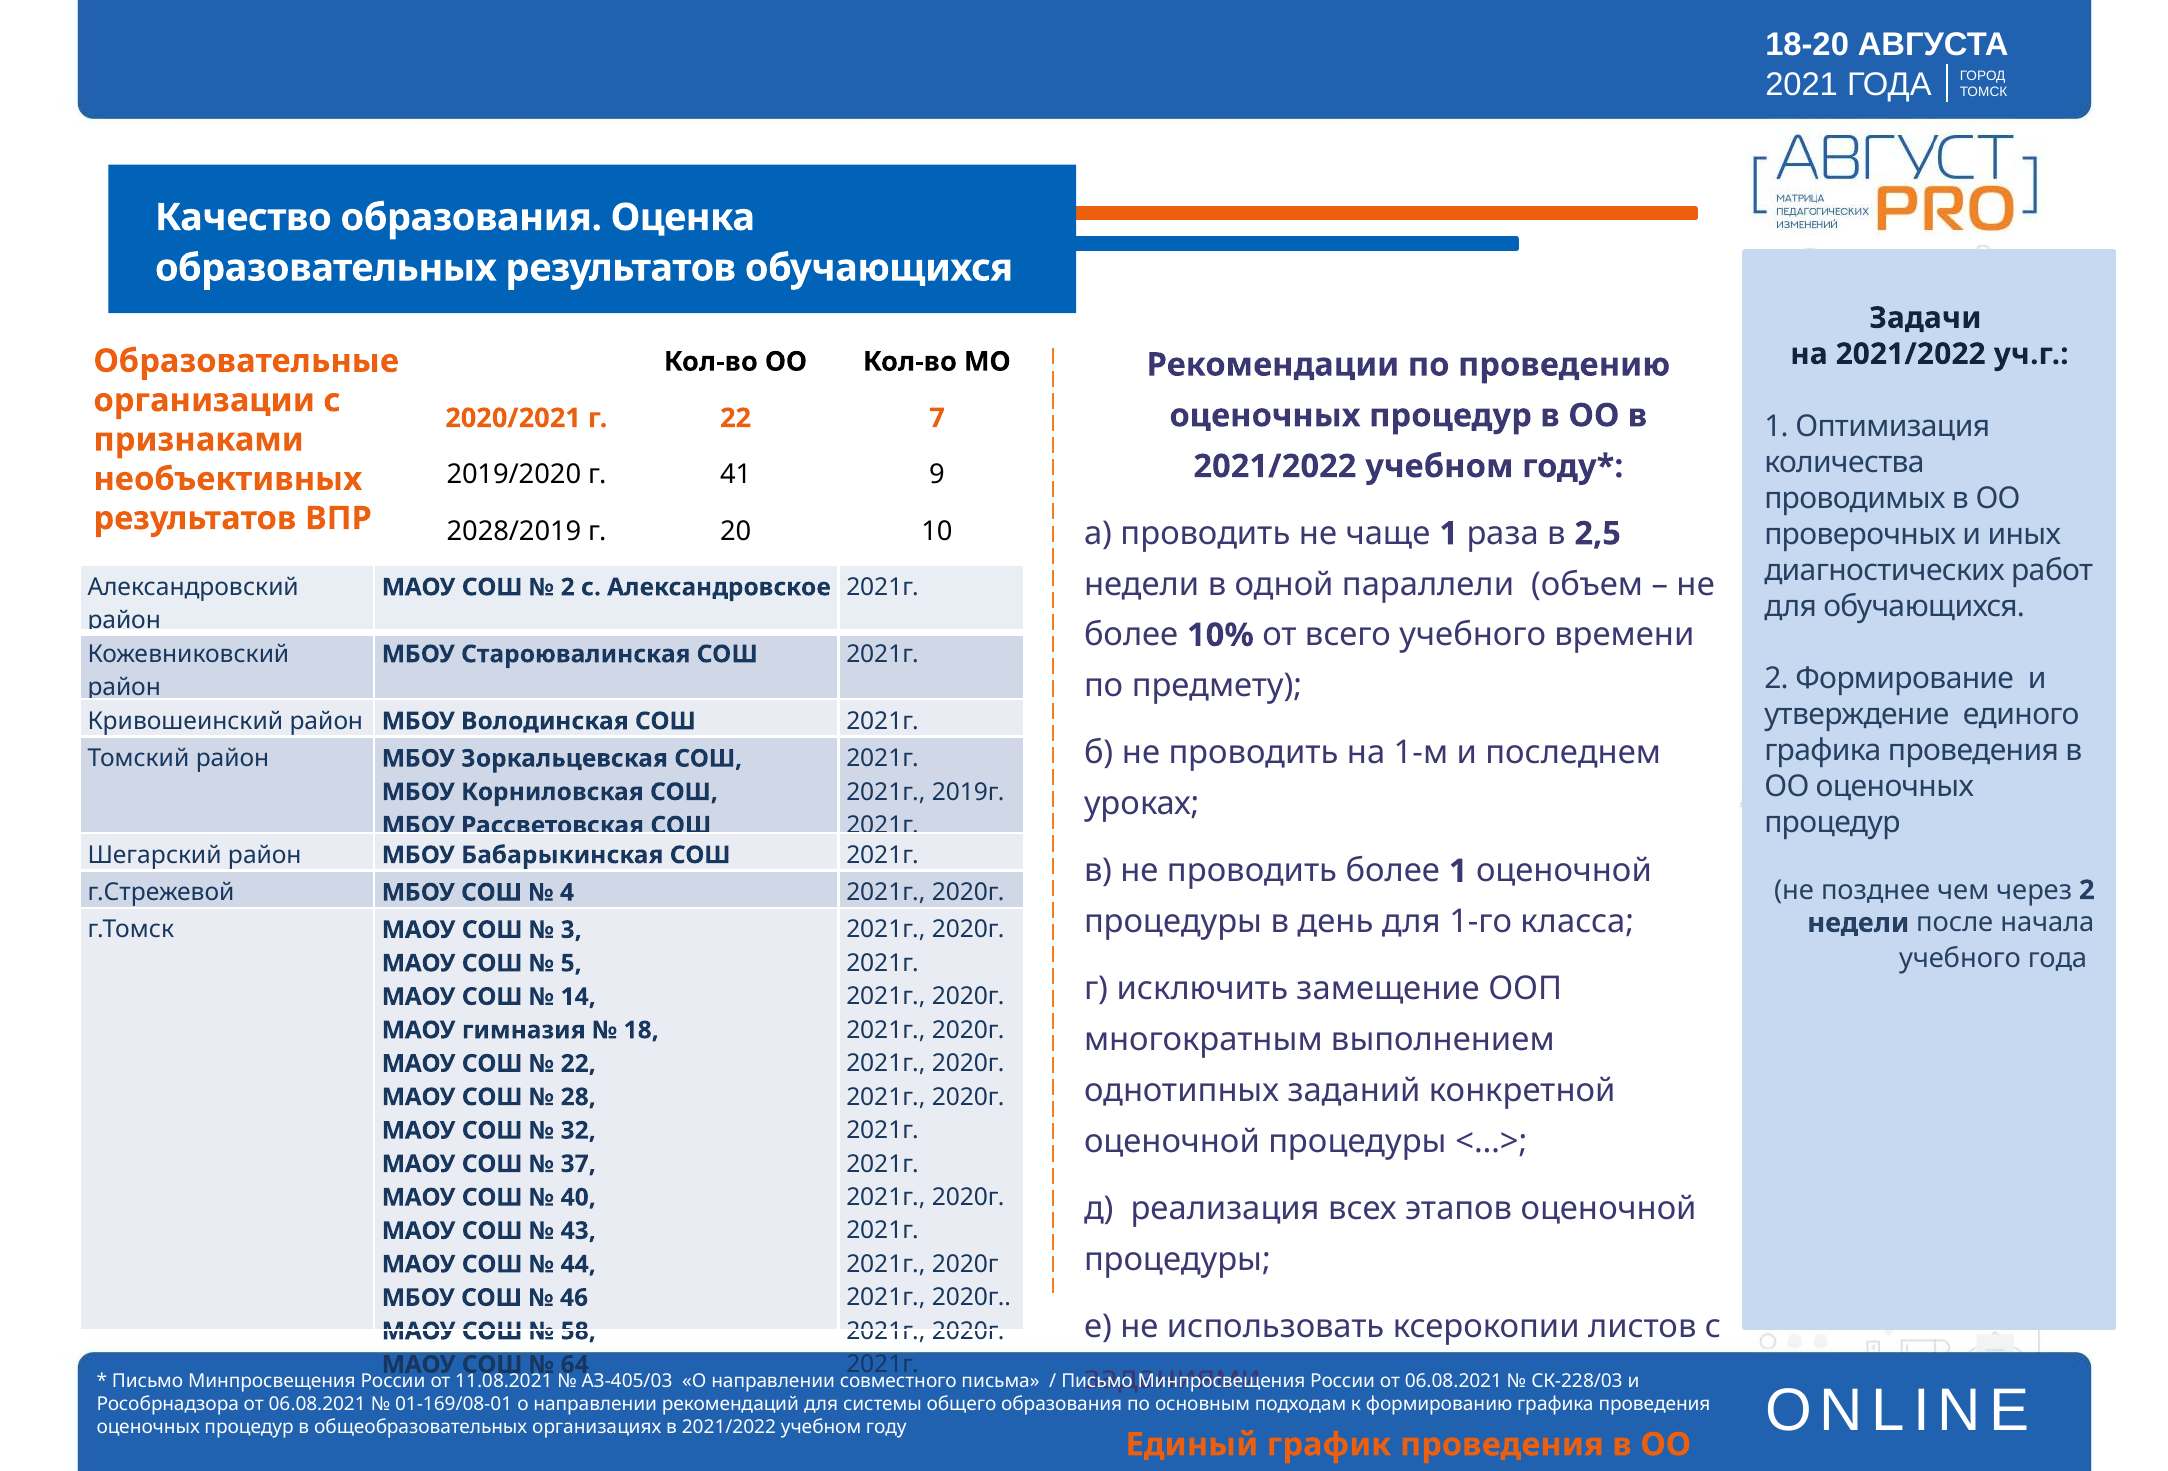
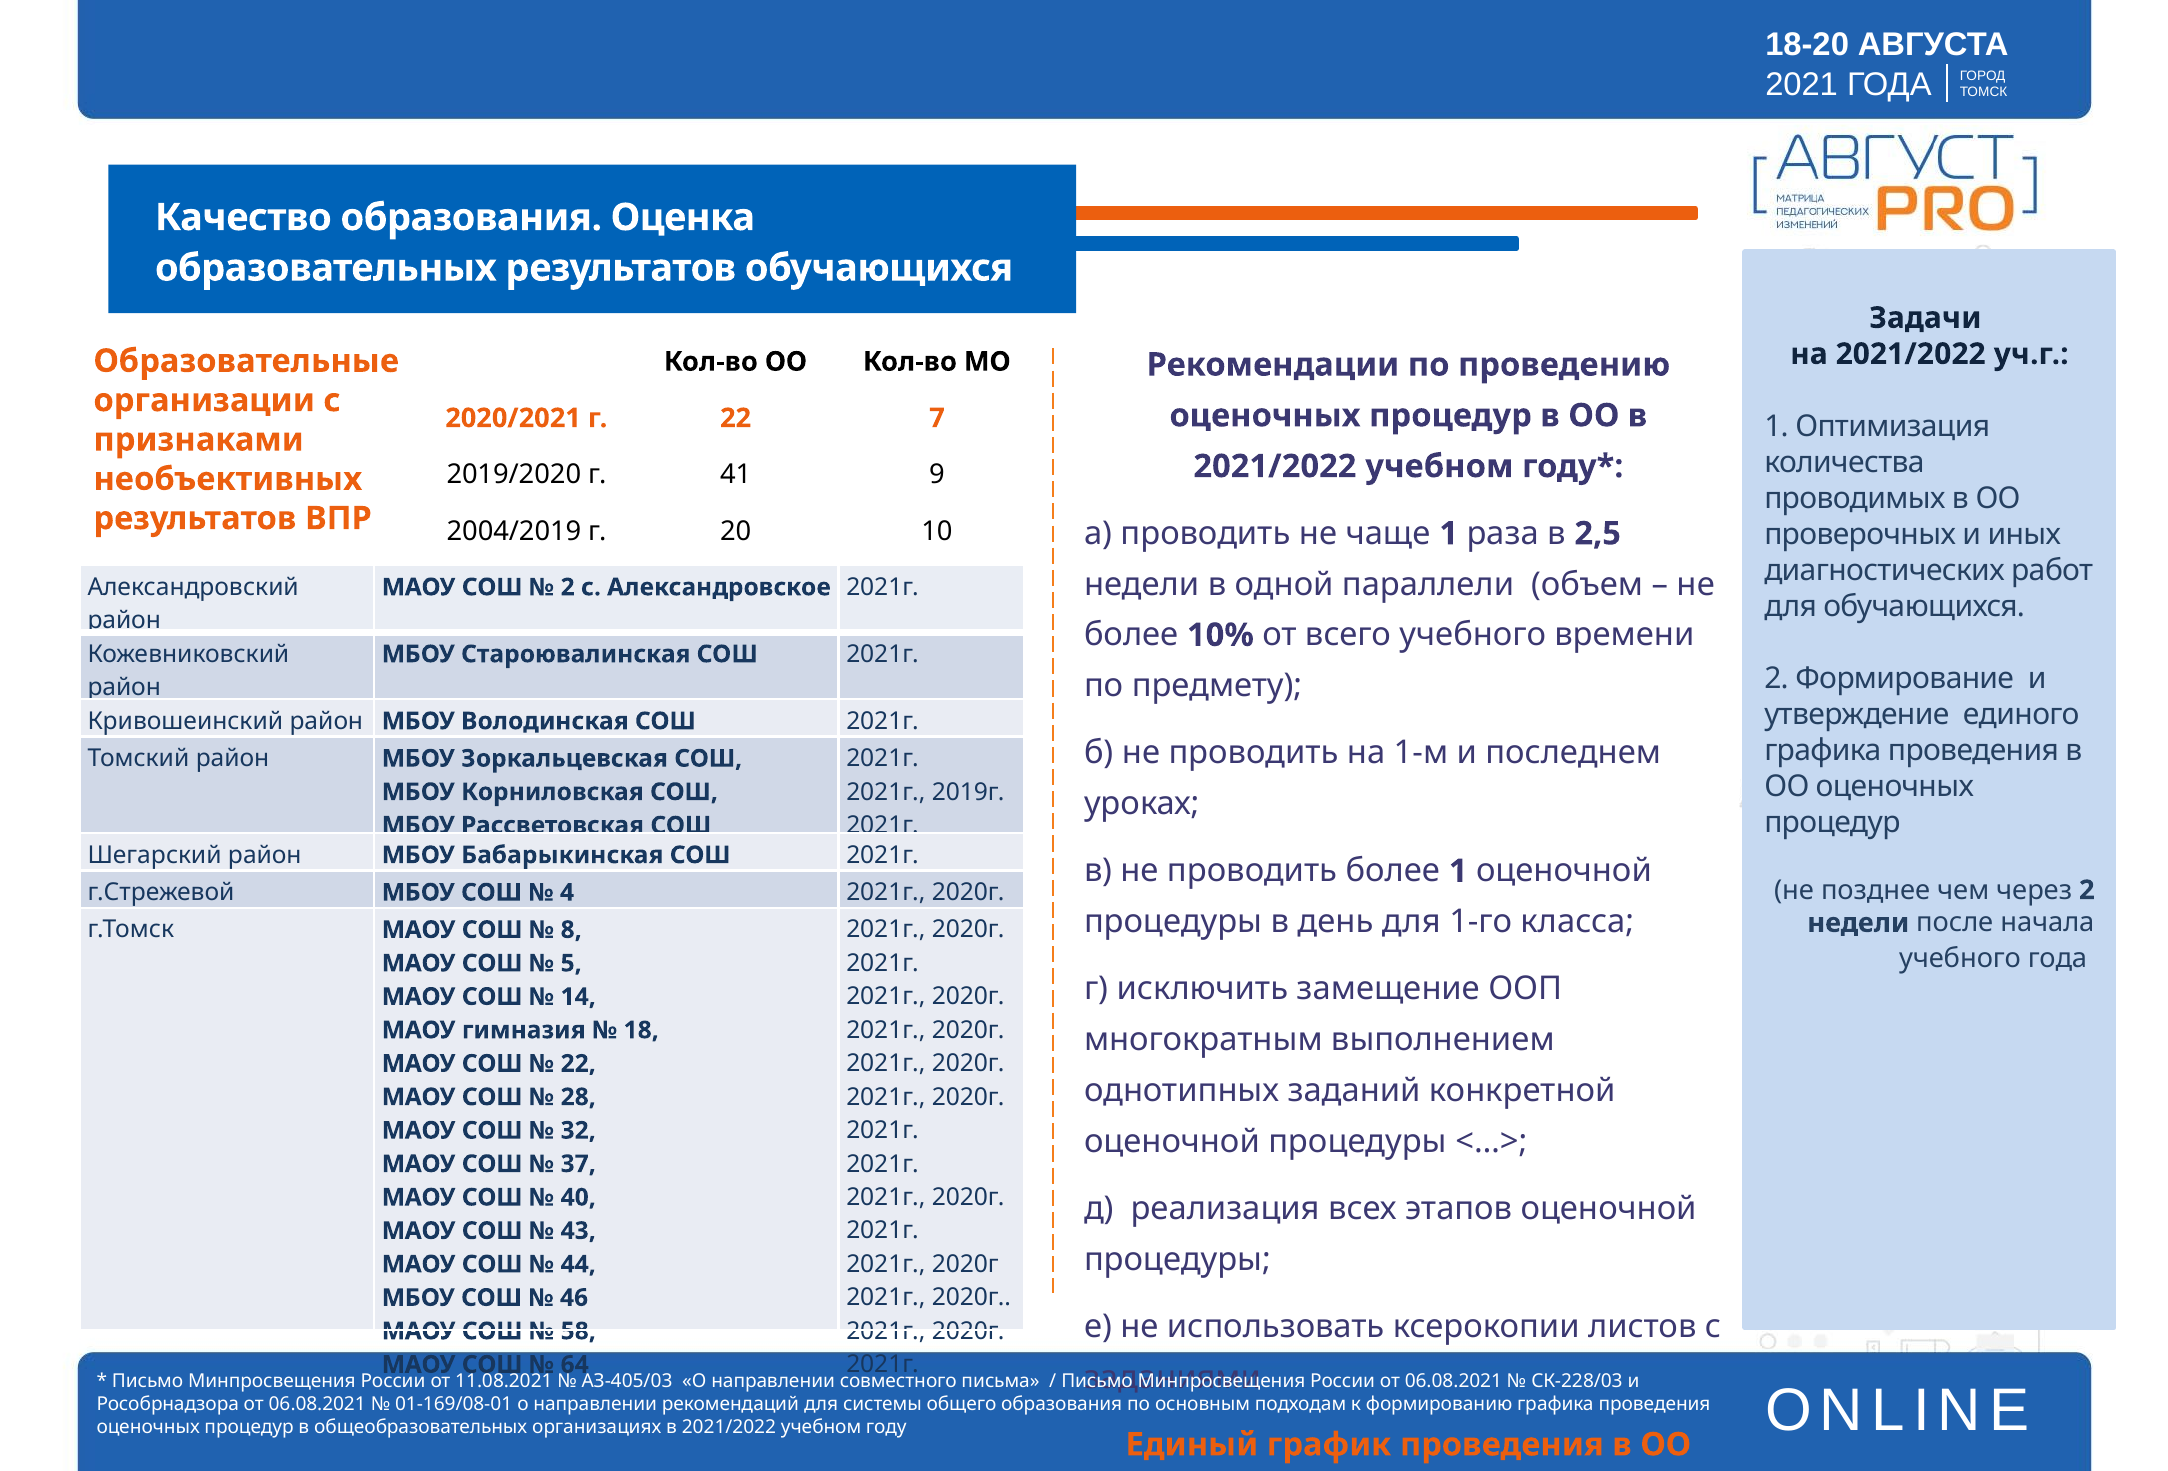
2028/2019: 2028/2019 -> 2004/2019 (514, 531)
3: 3 -> 8 (571, 930)
